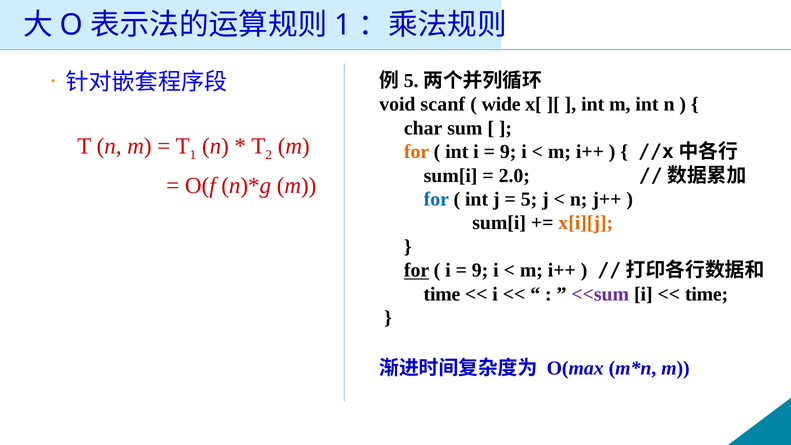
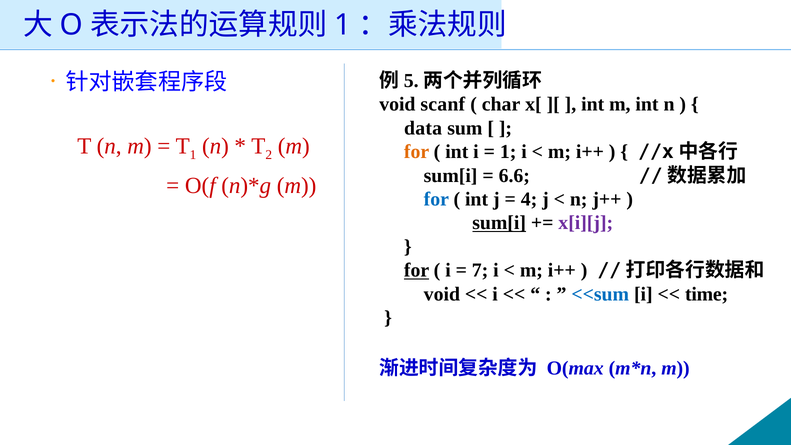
wide: wide -> char (501, 104)
char: char -> data (423, 128)
9: 9 -> 1 (508, 152)
2.0: 2.0 -> 6.6 (514, 175)
5: 5 -> 4 (529, 199)
sum[i underline: none -> present (499, 223)
x[i][j colour: orange -> purple (586, 223)
9: 9 -> 7 (480, 270)
time: time -> void (442, 294)
<<sum colour: purple -> blue (600, 294)
